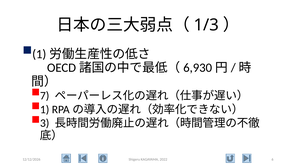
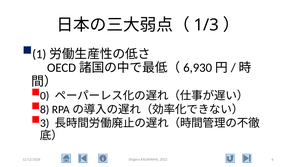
7: 7 -> 0 (45, 95)
1: 1 -> 8 (45, 109)
